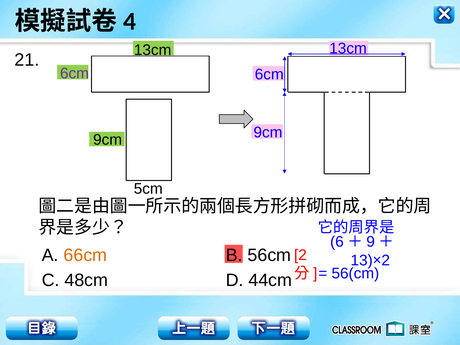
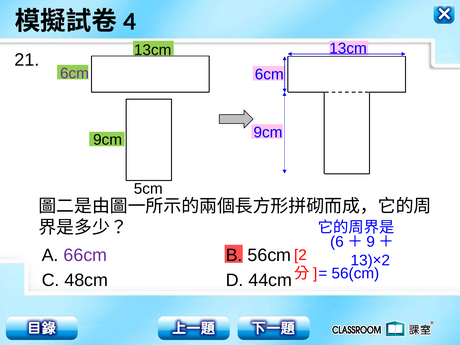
66cm colour: orange -> purple (85, 255)
